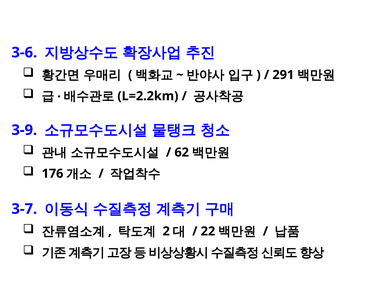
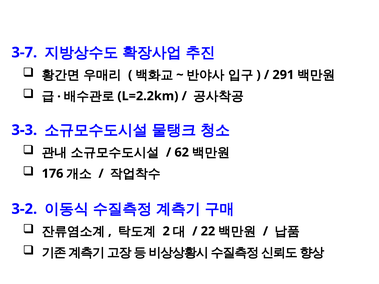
3-6: 3-6 -> 3-7 (24, 53)
3-9: 3-9 -> 3-3 (24, 130)
3-7: 3-7 -> 3-2 (24, 209)
